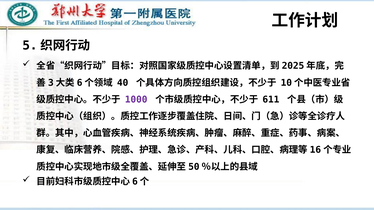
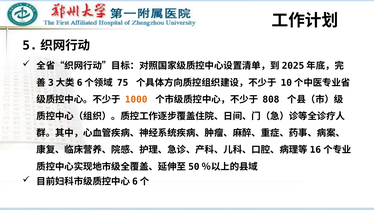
40: 40 -> 75 (123, 83)
1000 colour: purple -> orange (136, 100)
611: 611 -> 808 (271, 100)
